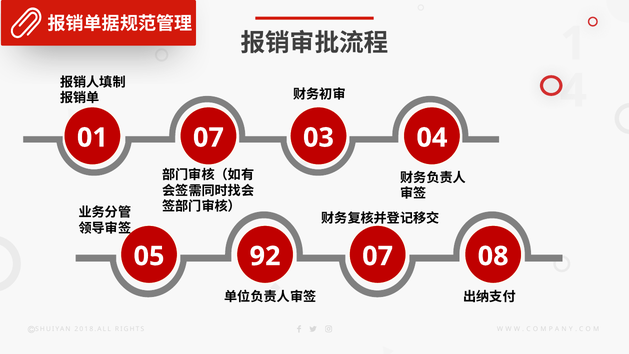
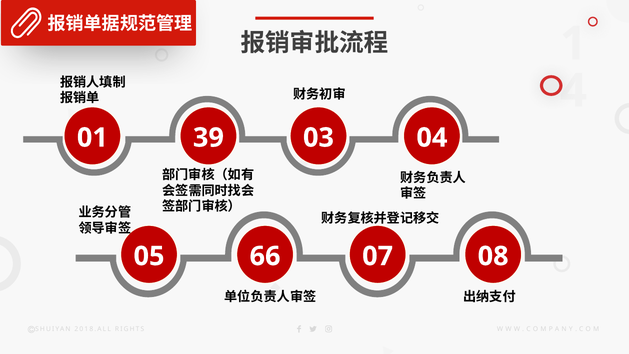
01 07: 07 -> 39 (208, 138)
92: 92 -> 66 (265, 257)
